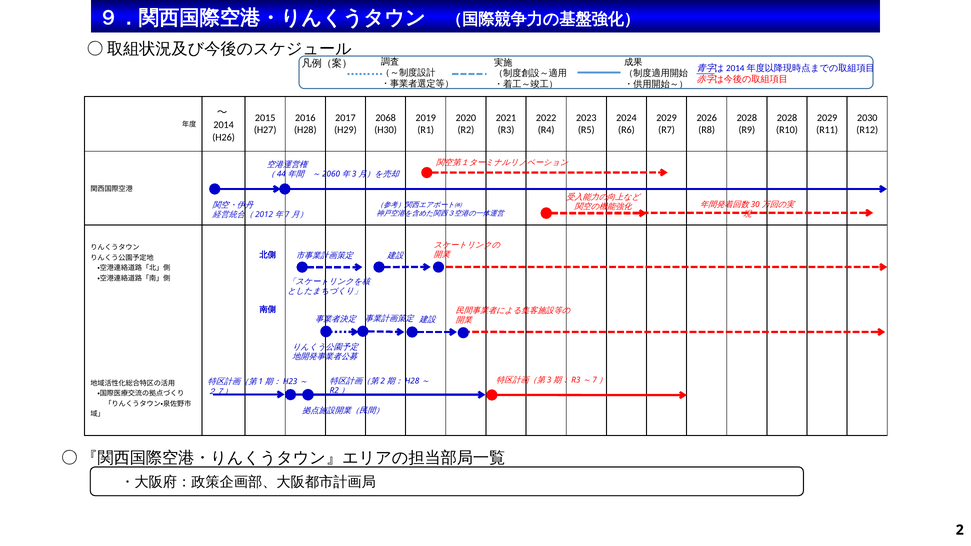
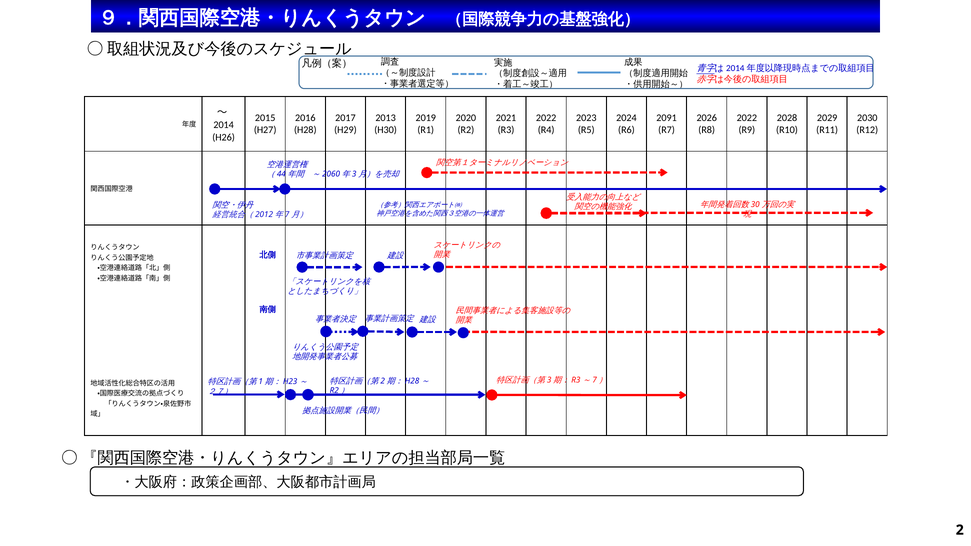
2068: 2068 -> 2013 (386, 118)
2029: 2029 -> 2091 (667, 118)
2028: 2028 -> 2022 (747, 118)
